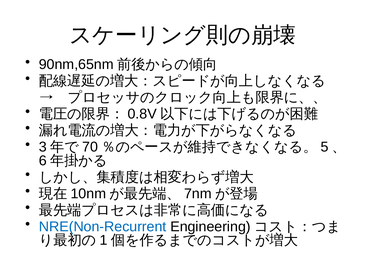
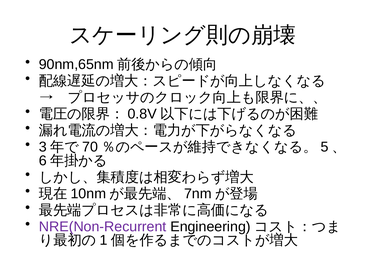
NRE(Non-Recurrent colour: blue -> purple (103, 226)
